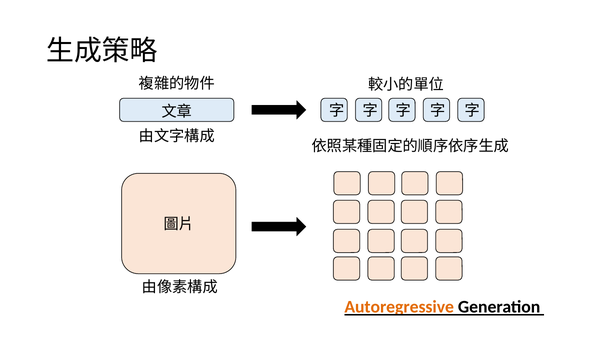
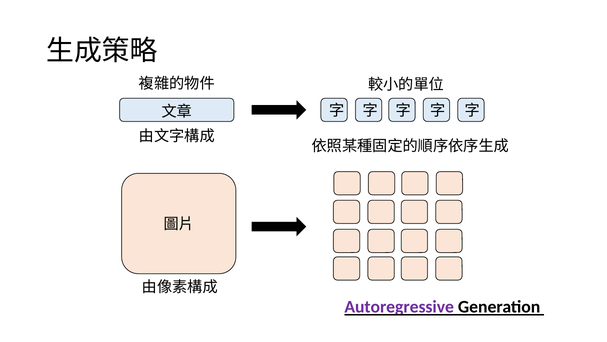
Autoregressive colour: orange -> purple (399, 307)
